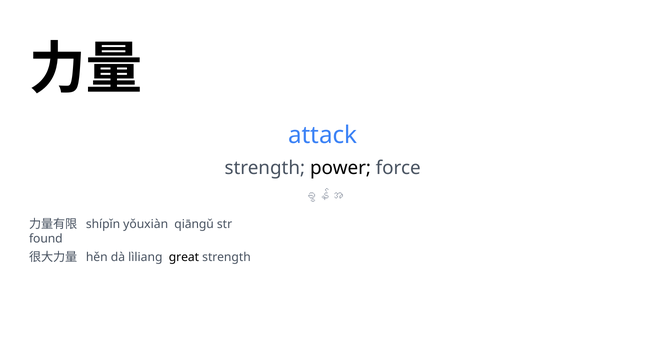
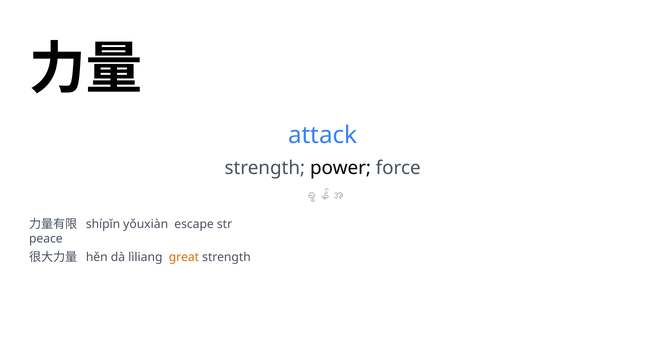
qiāngǔ: qiāngǔ -> escape (194, 224)
found: found -> peace (46, 239)
great colour: black -> orange (184, 257)
